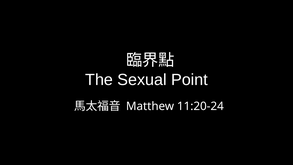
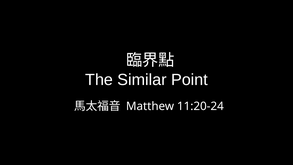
Sexual: Sexual -> Similar (142, 80)
